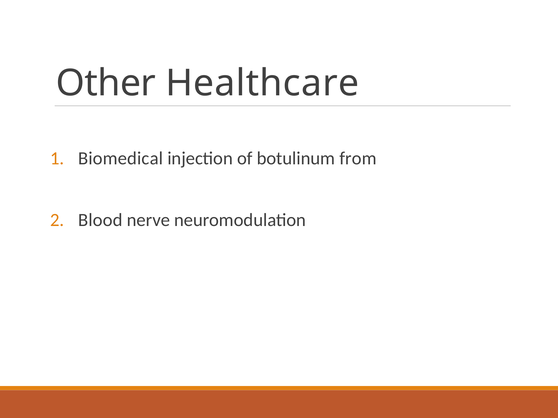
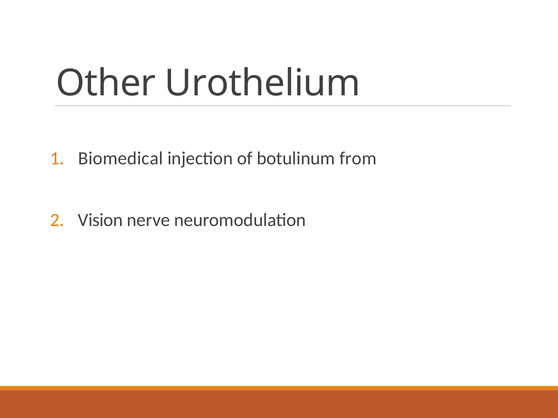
Healthcare: Healthcare -> Urothelium (263, 83)
Blood: Blood -> Vision (100, 220)
